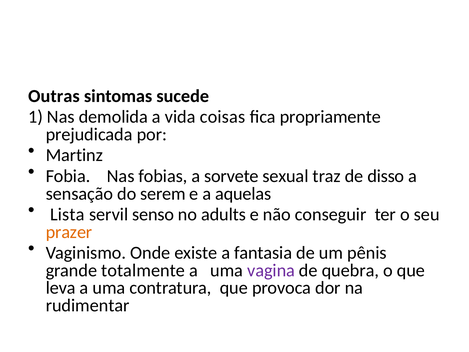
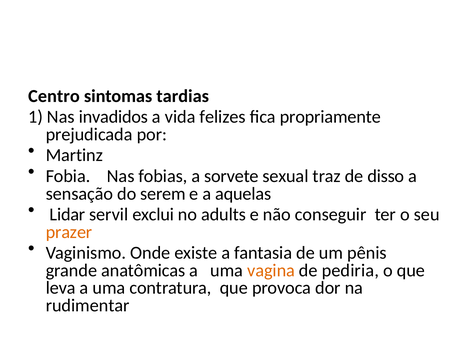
Outras: Outras -> Centro (54, 96)
sucede: sucede -> tardias (183, 96)
demolida: demolida -> invadidos (113, 117)
coisas: coisas -> felizes (223, 117)
Lista: Lista -> Lidar (67, 214)
senso: senso -> exclui (153, 214)
totalmente: totalmente -> anatômicas (143, 270)
vagina colour: purple -> orange (271, 270)
quebra: quebra -> pediria (350, 270)
